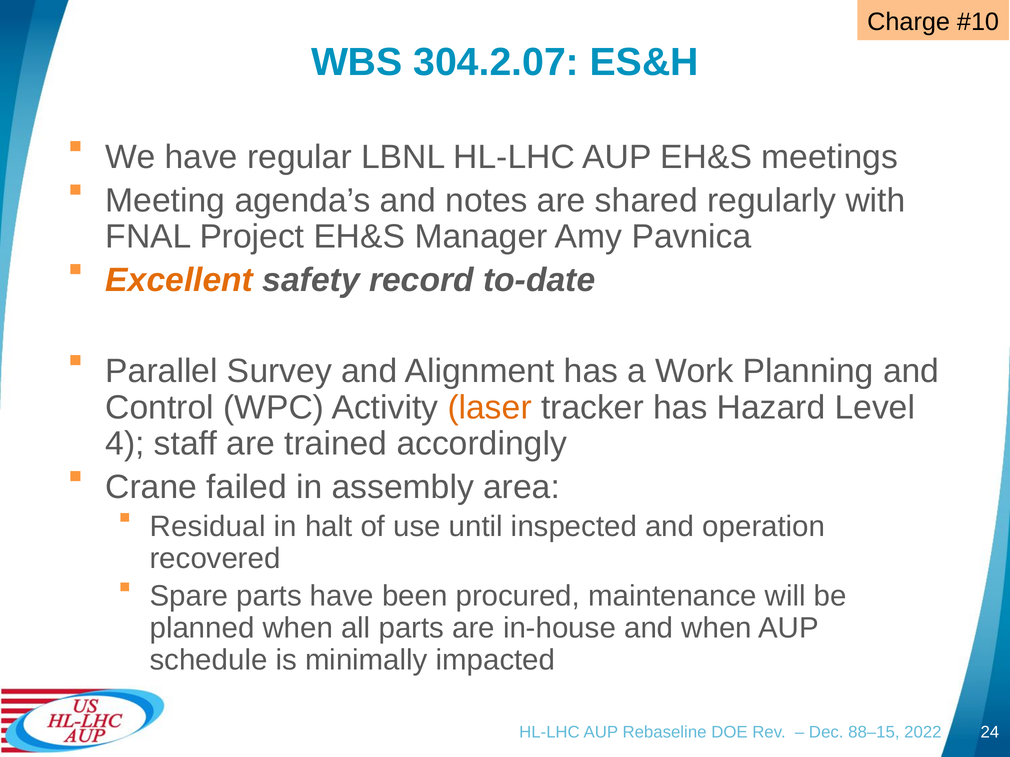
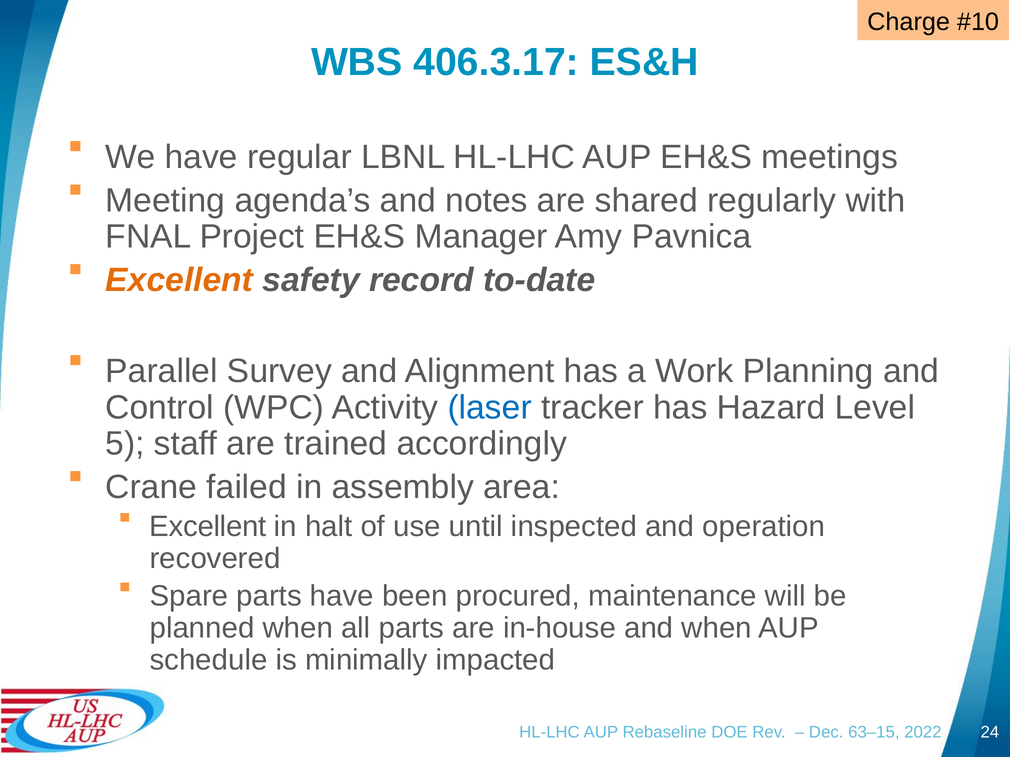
304.2.07: 304.2.07 -> 406.3.17 (496, 62)
laser colour: orange -> blue (490, 408)
4: 4 -> 5 (125, 444)
Residual: Residual -> Excellent (208, 527)
88–15: 88–15 -> 63–15 (874, 733)
